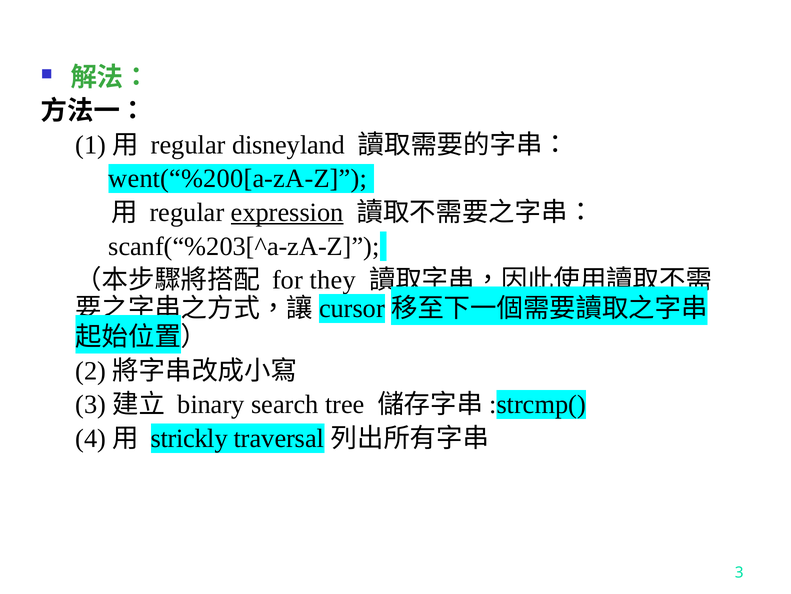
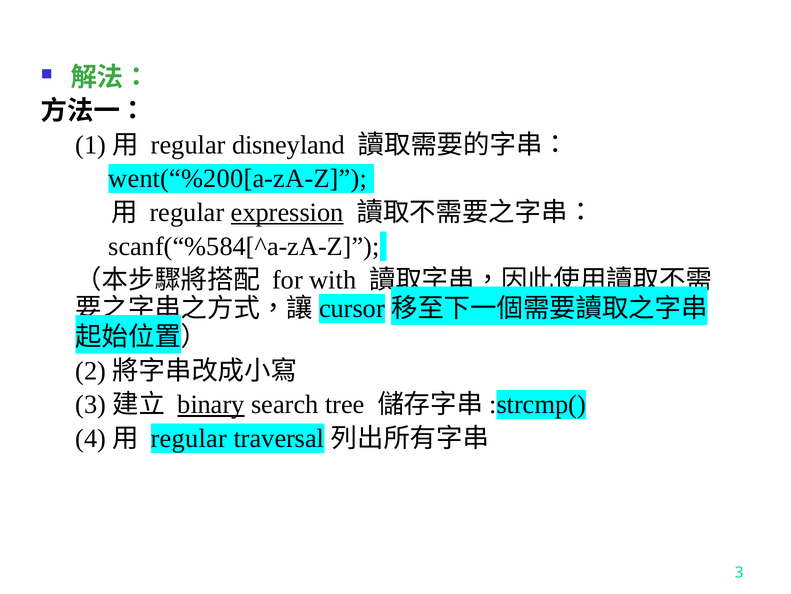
scanf(“%203[^a-zA-Z: scanf(“%203[^a-zA-Z -> scanf(“%584[^a-zA-Z (244, 246)
they: they -> with (333, 280)
binary underline: none -> present (211, 404)
strickly: strickly -> regular (189, 438)
